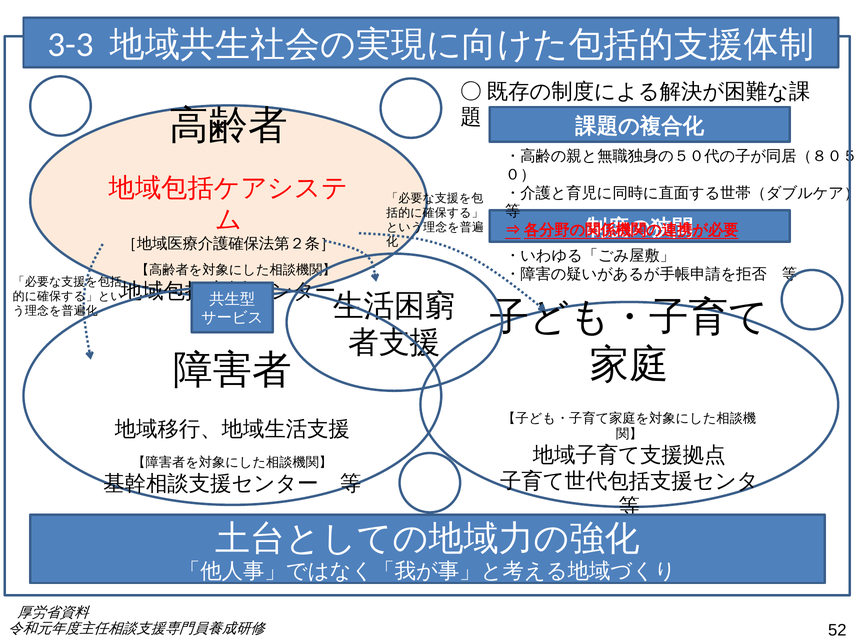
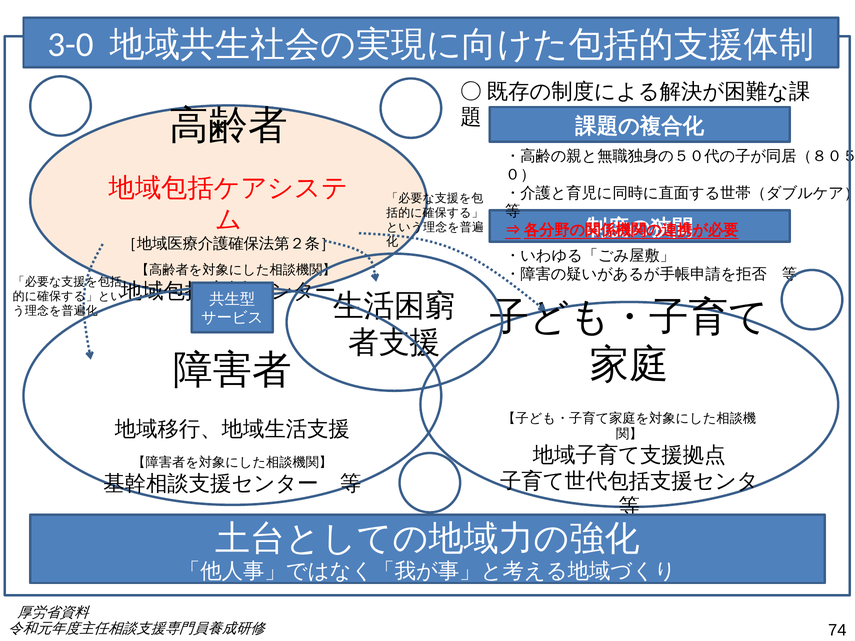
3-3: 3-3 -> 3-0 (70, 45)
52: 52 -> 74 (837, 630)
